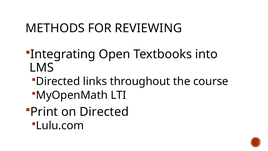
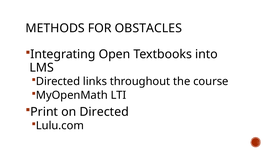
REVIEWING: REVIEWING -> OBSTACLES (148, 28)
